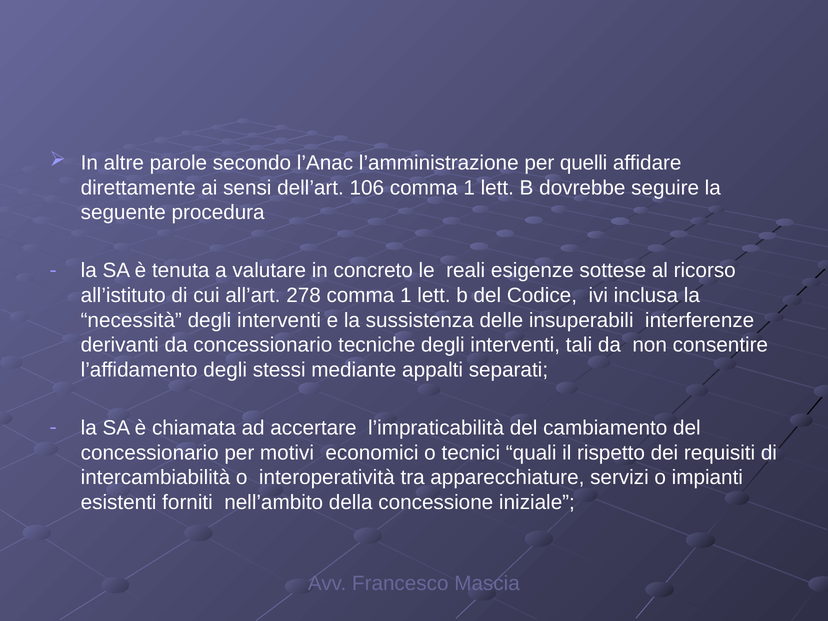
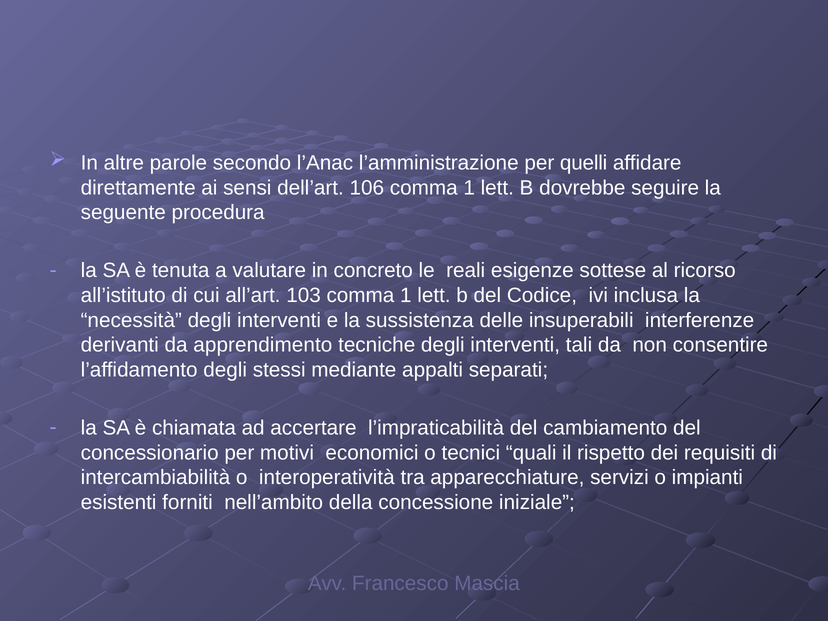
278: 278 -> 103 (304, 295)
da concessionario: concessionario -> apprendimento (263, 345)
